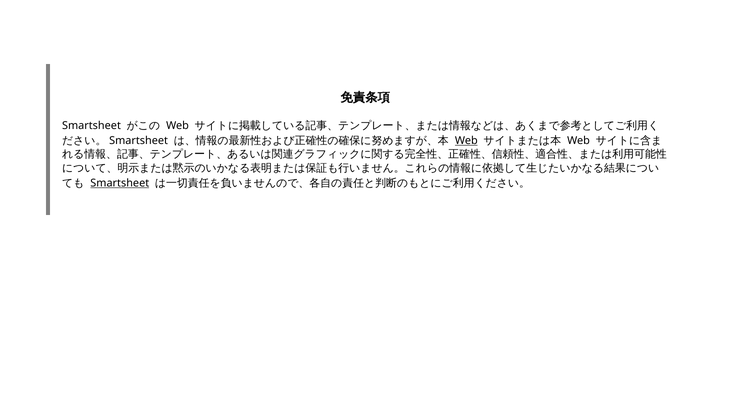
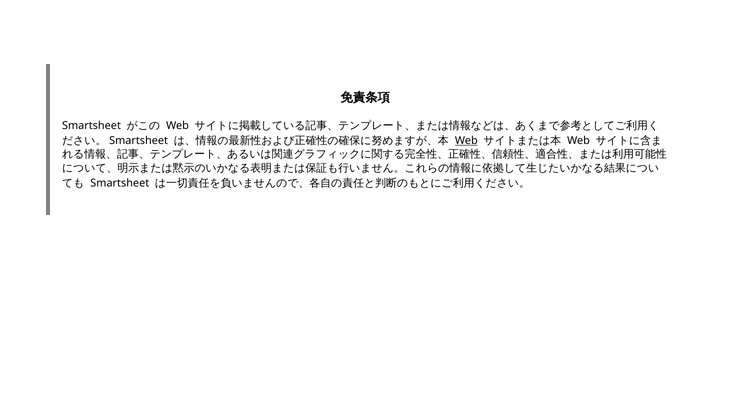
Smartsheet underline: present -> none (120, 183)
